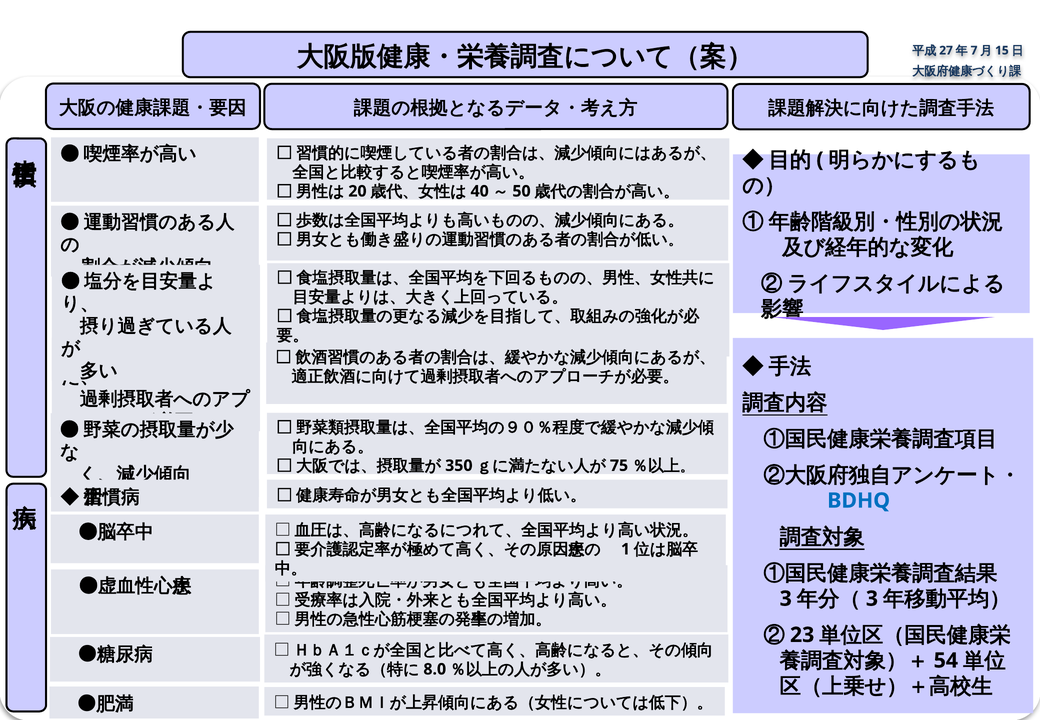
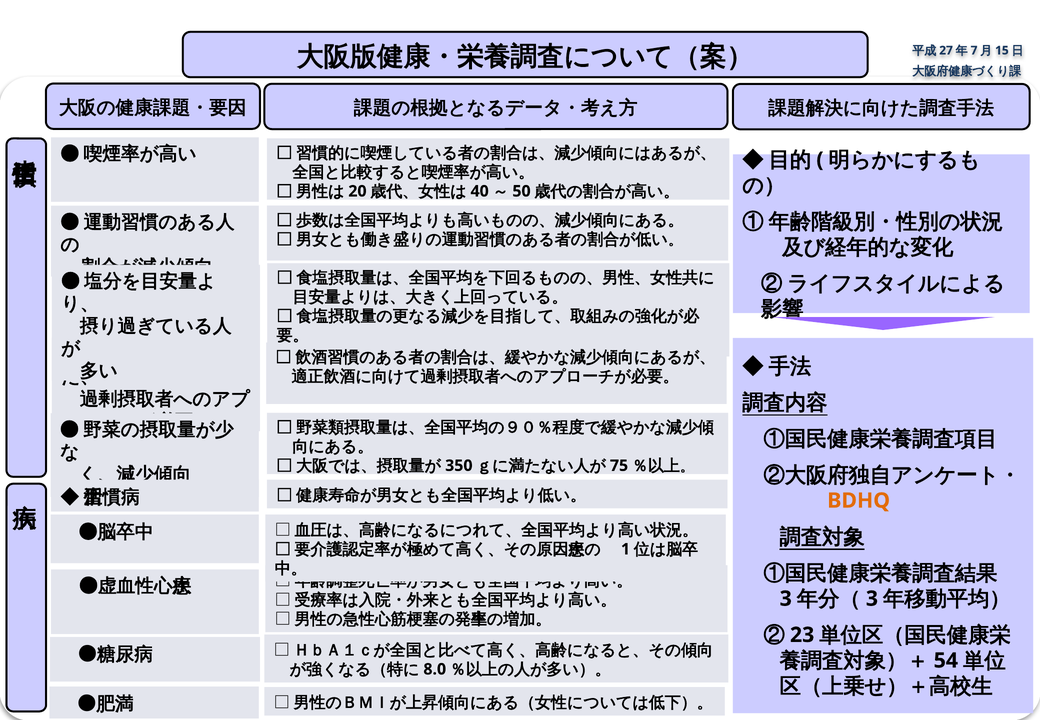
BDHQ colour: blue -> orange (859, 501)
